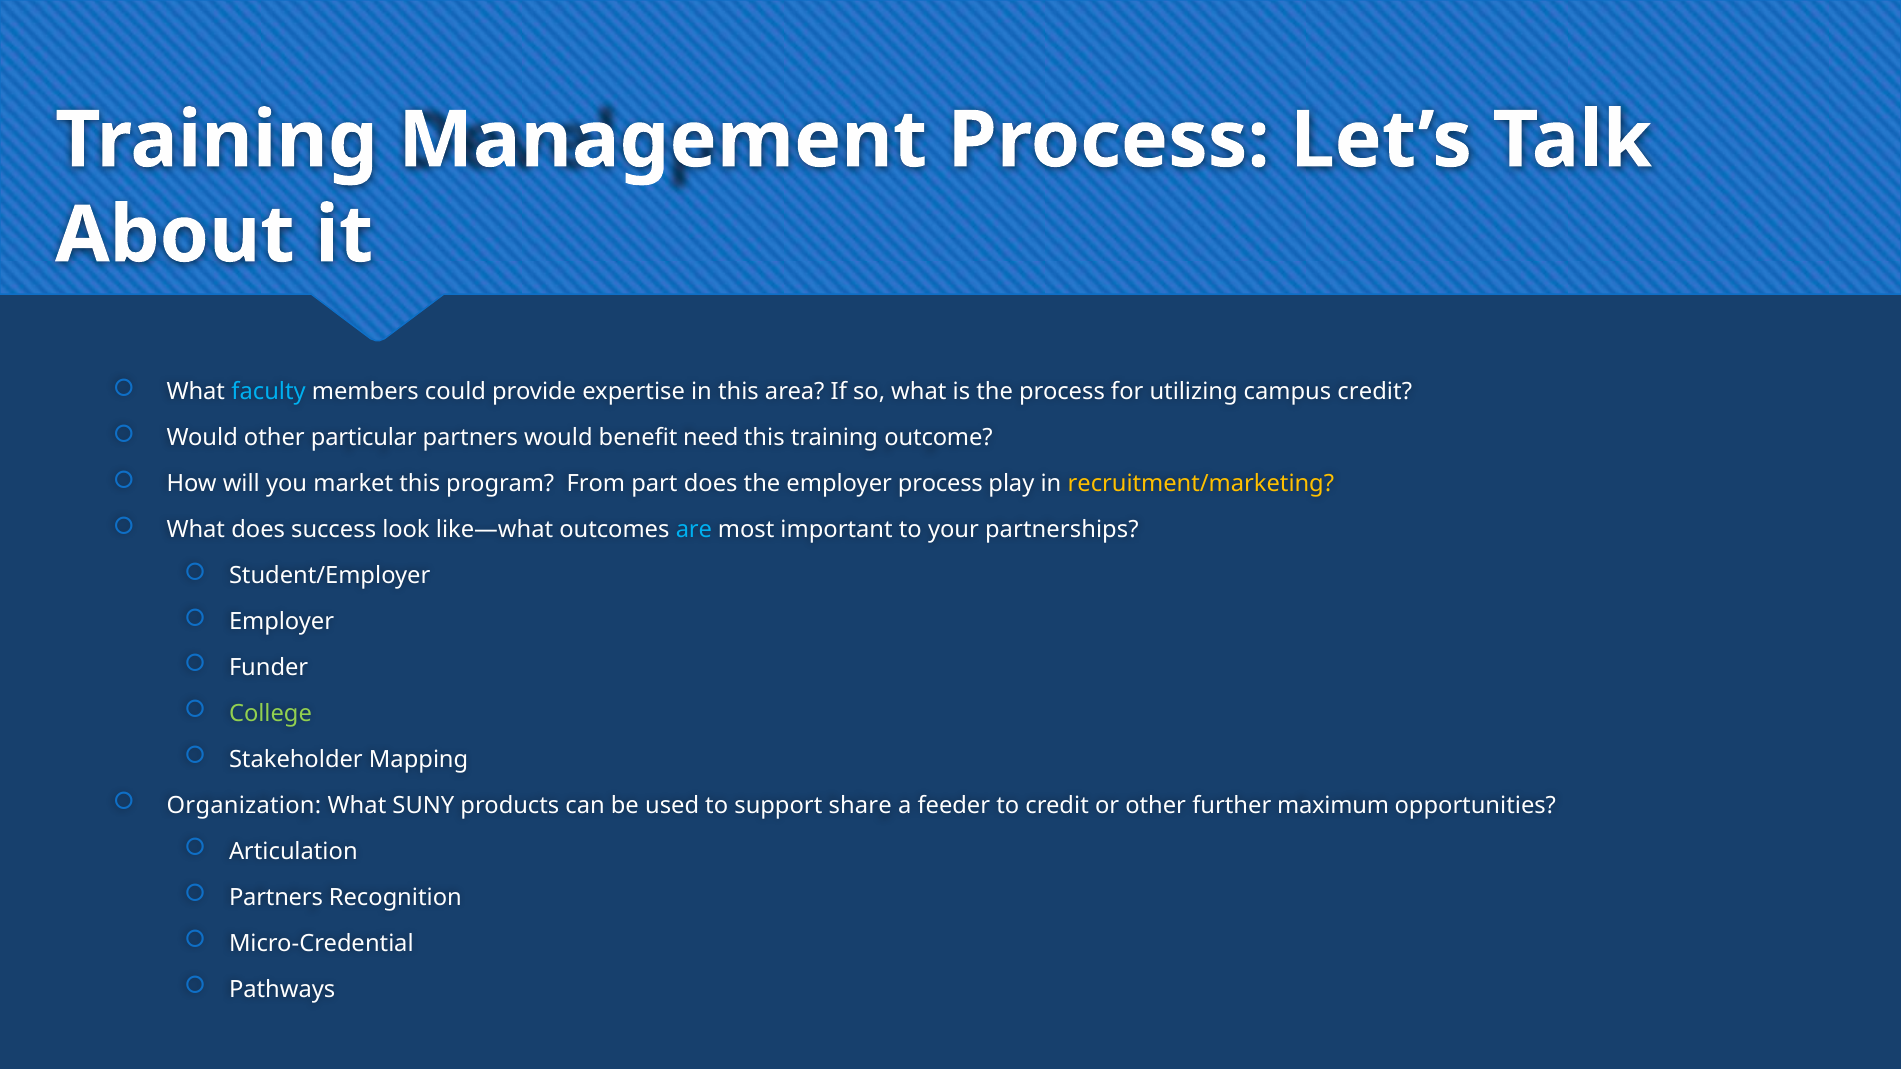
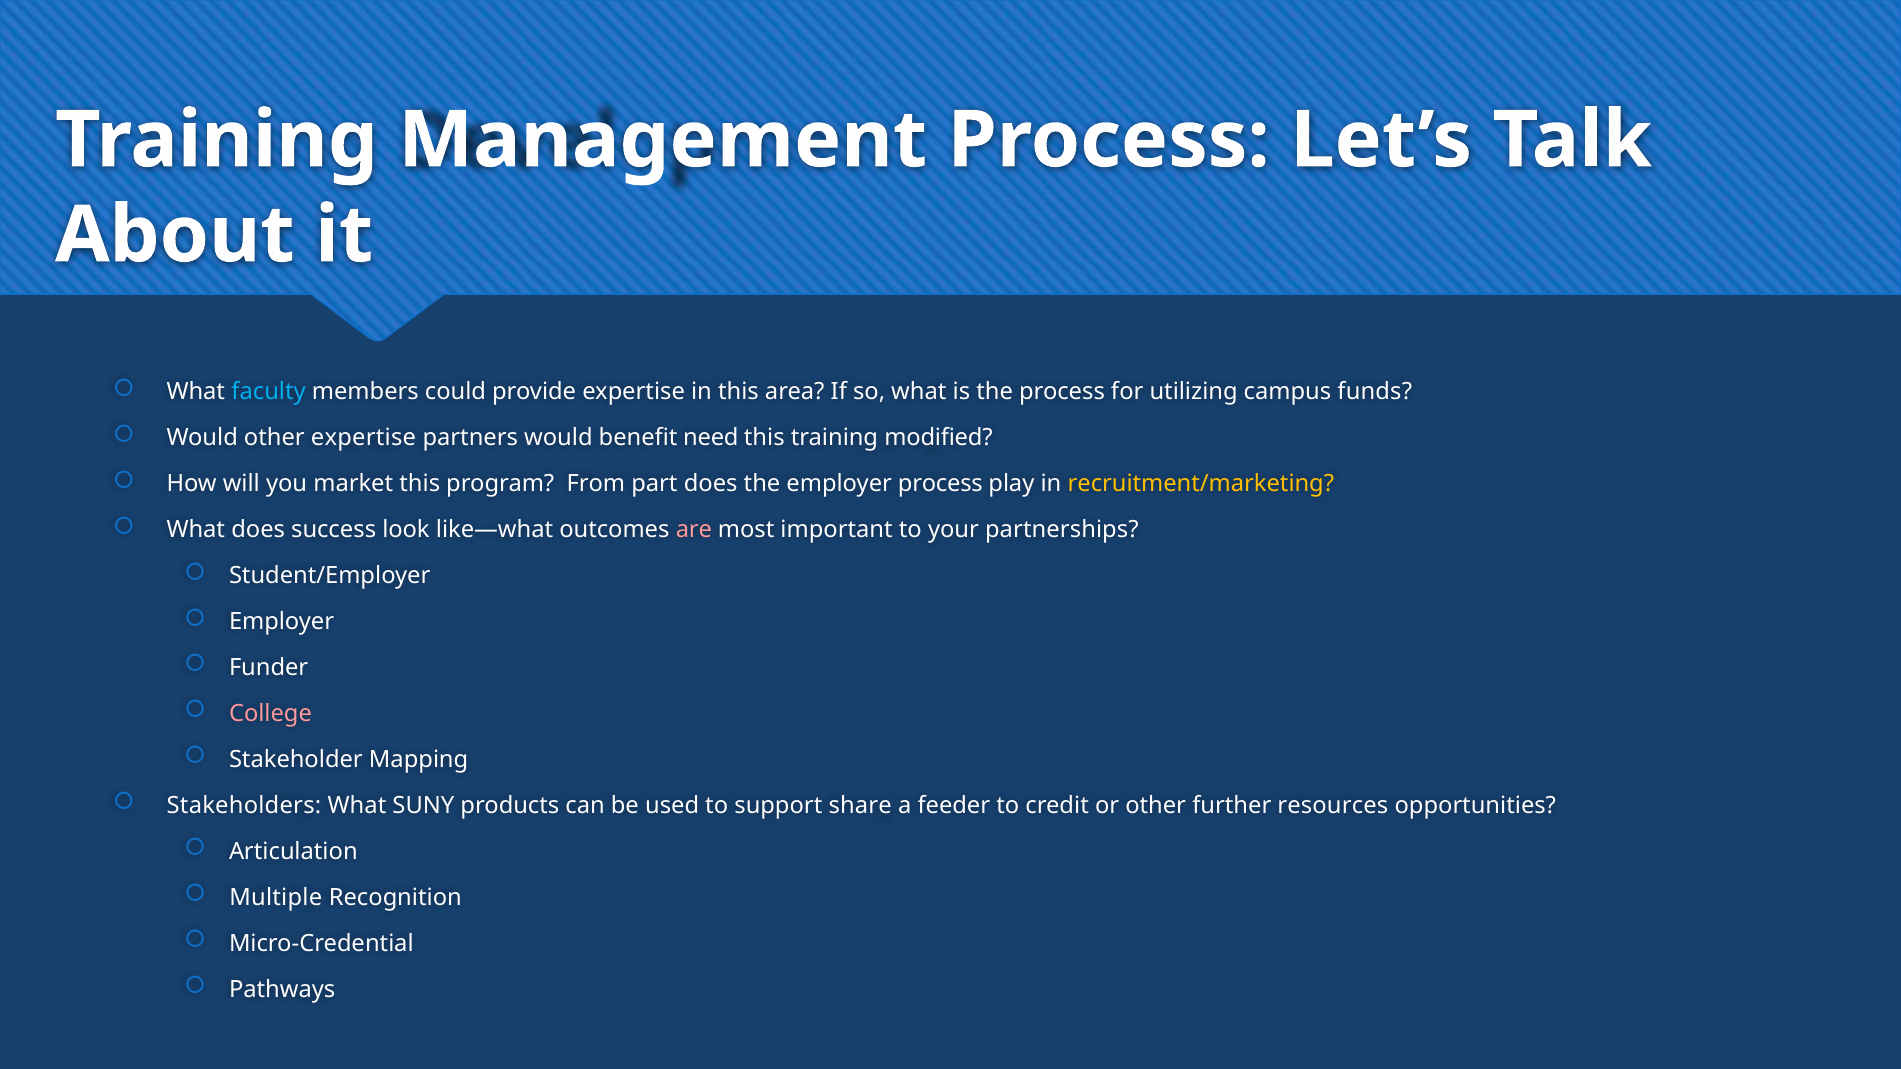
campus credit: credit -> funds (1375, 392)
other particular: particular -> expertise (364, 438)
outcome: outcome -> modified (938, 438)
are colour: light blue -> pink (694, 530)
College colour: light green -> pink (270, 714)
Organization: Organization -> Stakeholders (244, 806)
maximum: maximum -> resources (1333, 806)
Partners: Partners -> Multiple (276, 898)
